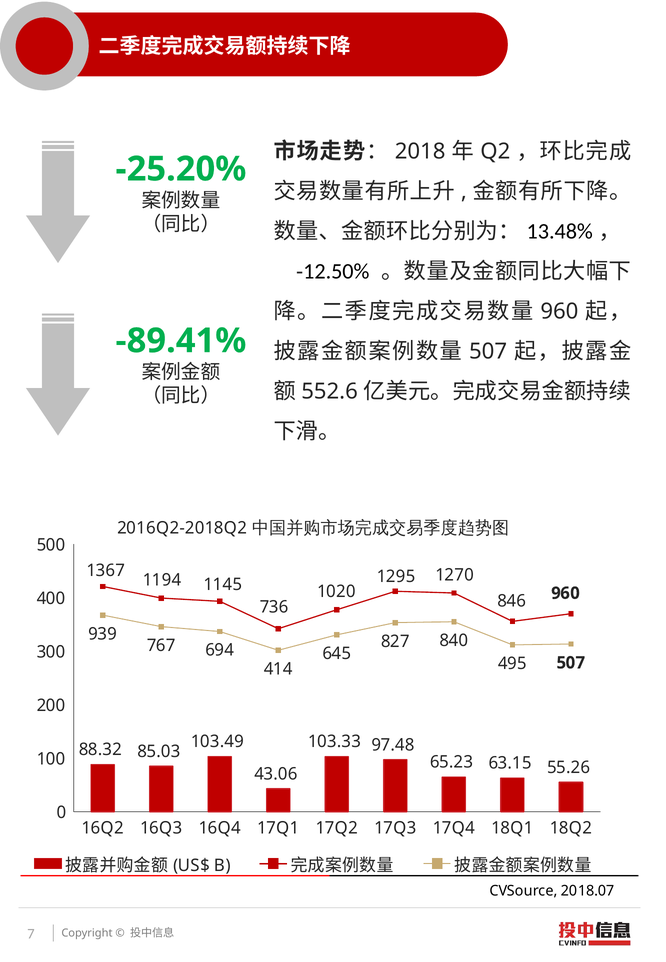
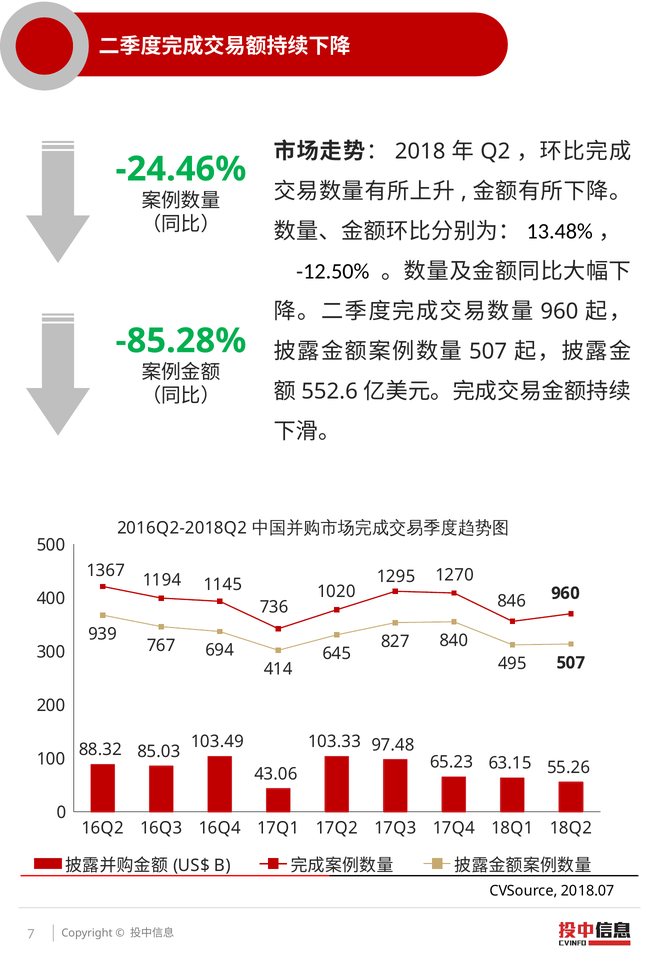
-25.20%: -25.20% -> -24.46% (181, 169)
-89.41%: -89.41% -> -85.28% (181, 341)
